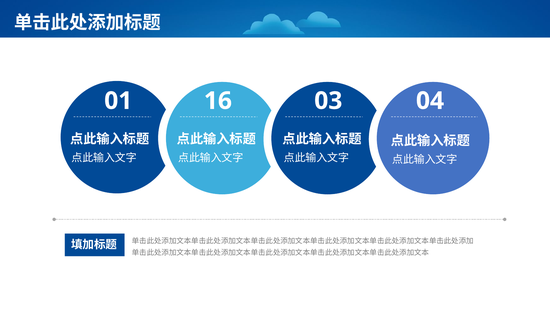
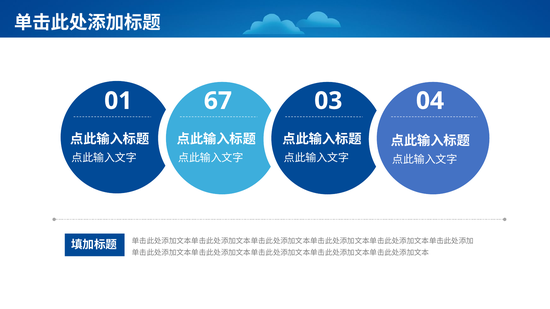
16: 16 -> 67 (218, 101)
